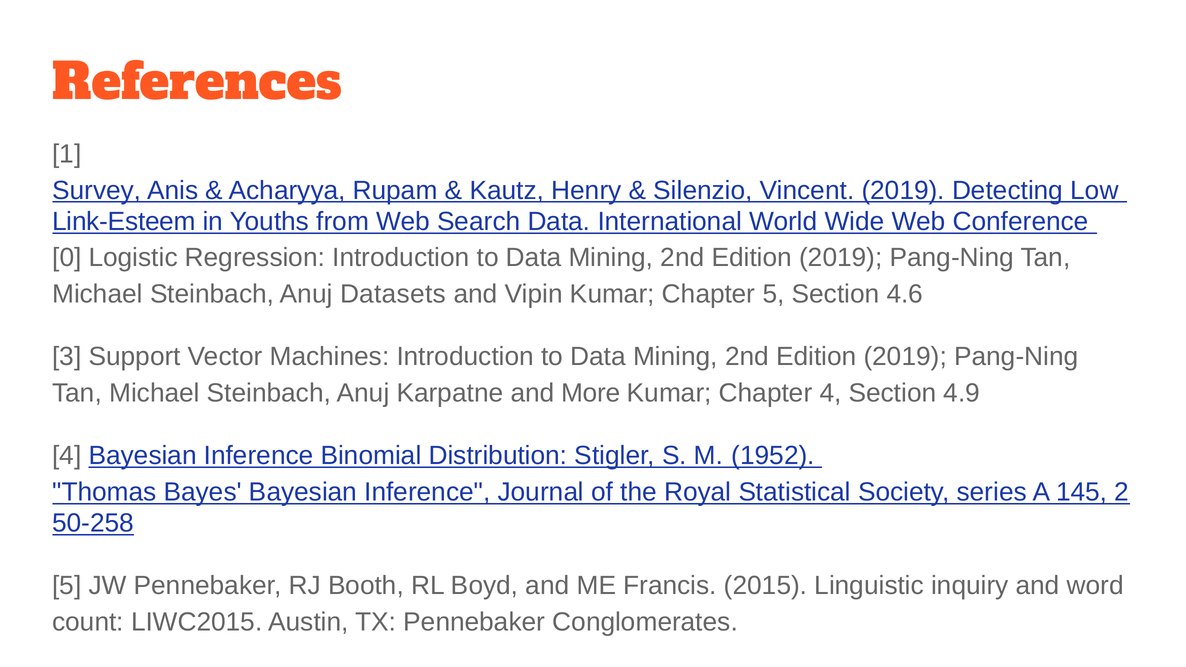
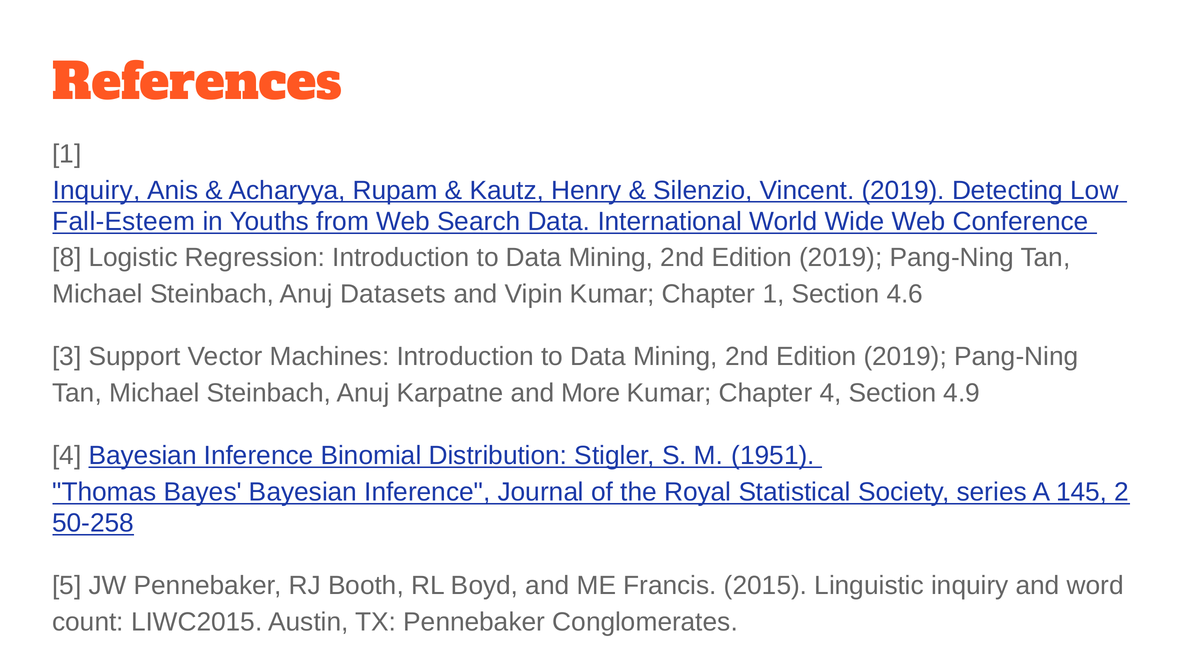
Survey: Survey -> Inquiry (97, 190)
Link-Esteem: Link-Esteem -> Fall-Esteem (124, 221)
0: 0 -> 8 (67, 258)
Chapter 5: 5 -> 1 (774, 294)
1952: 1952 -> 1951 (773, 456)
